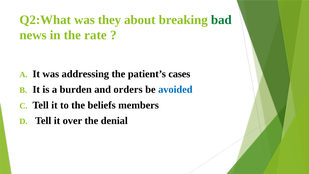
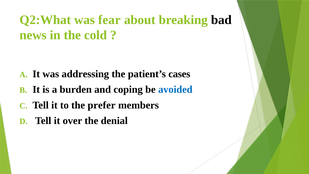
they: they -> fear (109, 20)
bad colour: green -> black (221, 20)
rate: rate -> cold (96, 35)
orders: orders -> coping (128, 89)
beliefs: beliefs -> prefer (102, 105)
